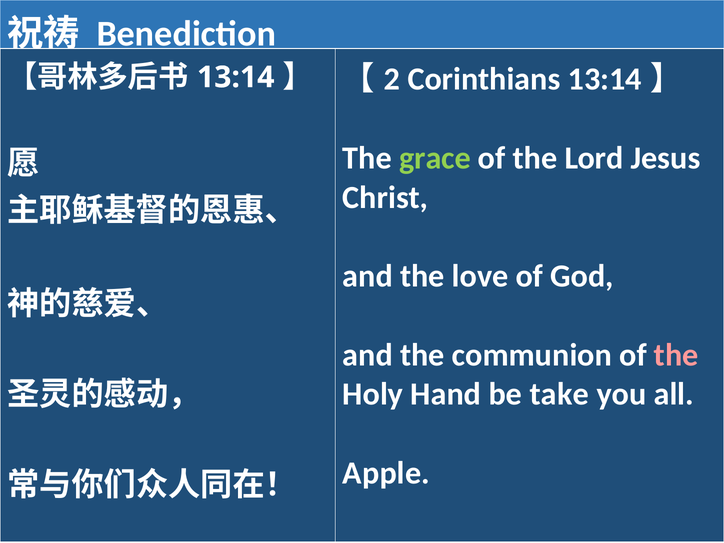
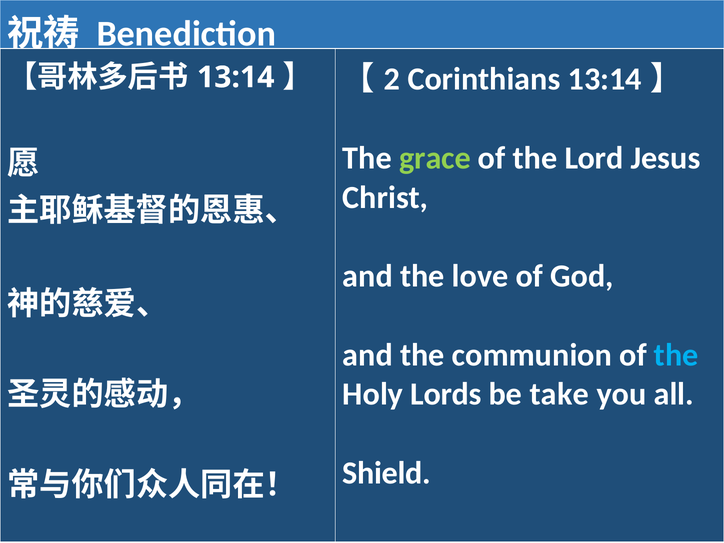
the colour: pink -> light blue (676, 355)
Hand: Hand -> Lords (446, 394)
Apple: Apple -> Shield (386, 473)
